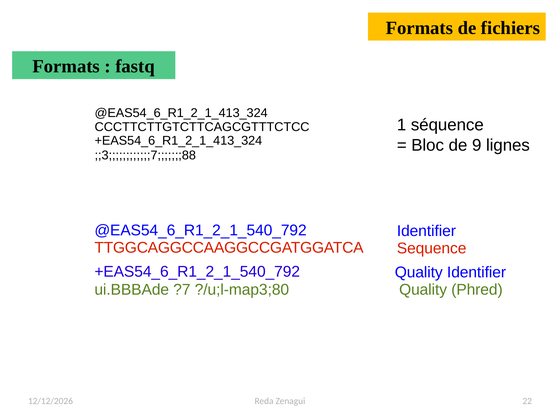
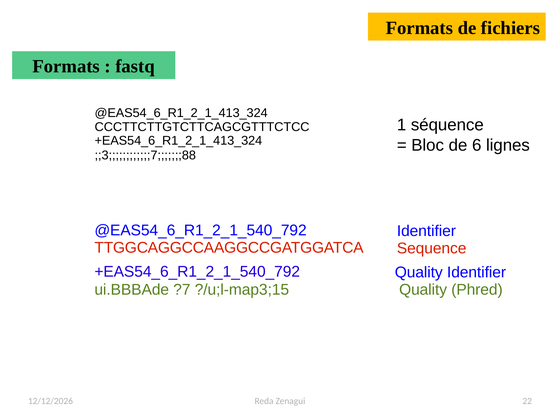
9: 9 -> 6 (477, 145)
?/u;l-map3;80: ?/u;l-map3;80 -> ?/u;l-map3;15 (242, 290)
